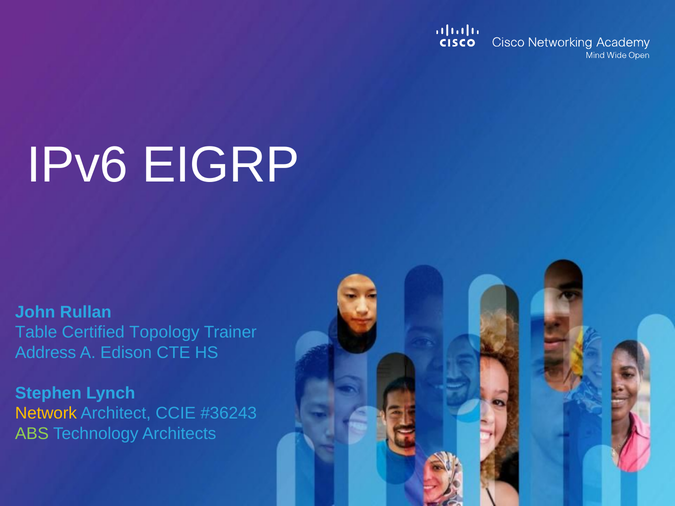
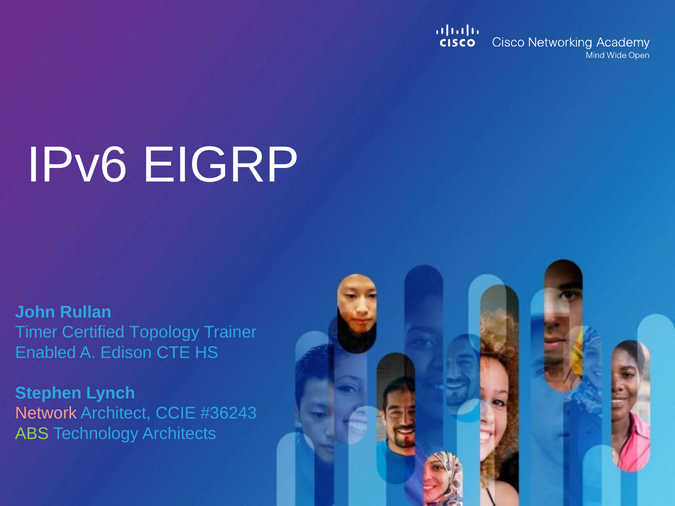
Table: Table -> Timer (36, 333)
Address: Address -> Enabled (46, 353)
Network colour: yellow -> pink (46, 414)
